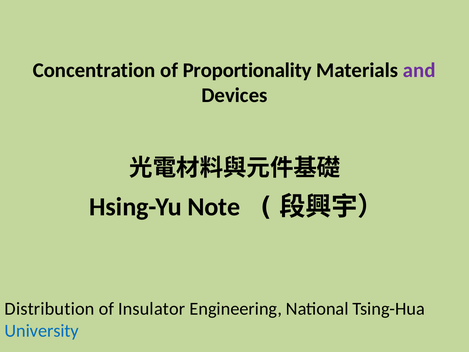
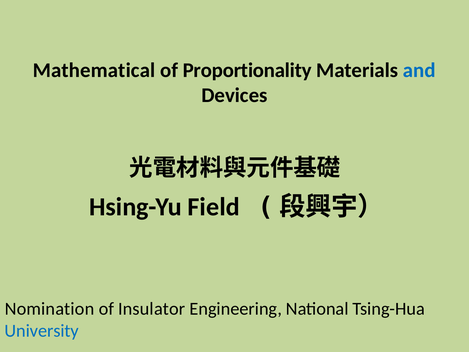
Concentration: Concentration -> Mathematical (94, 70)
and colour: purple -> blue (419, 70)
Note: Note -> Field (214, 207)
Distribution: Distribution -> Nomination (50, 309)
